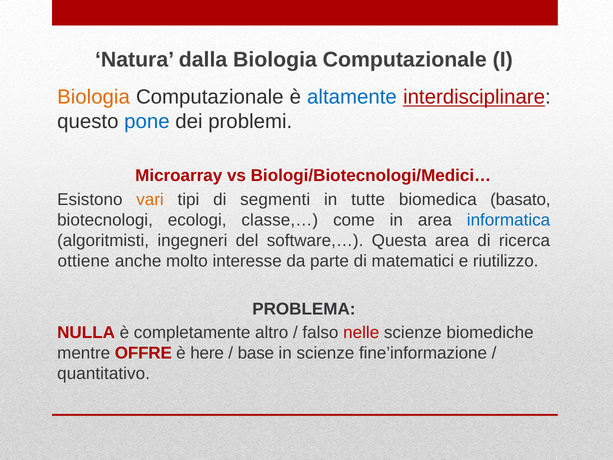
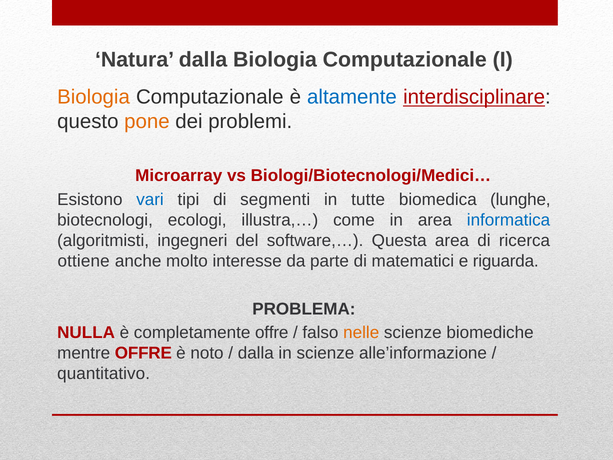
pone colour: blue -> orange (147, 121)
vari colour: orange -> blue (150, 200)
basato: basato -> lunghe (520, 200)
classe,…: classe,… -> illustra,… (280, 220)
riutilizzo: riutilizzo -> riguarda (506, 261)
completamente altro: altro -> offre (272, 333)
nelle colour: red -> orange (361, 333)
here: here -> noto (207, 353)
base: base -> dalla (256, 353)
fine’informazione: fine’informazione -> alle’informazione (423, 353)
